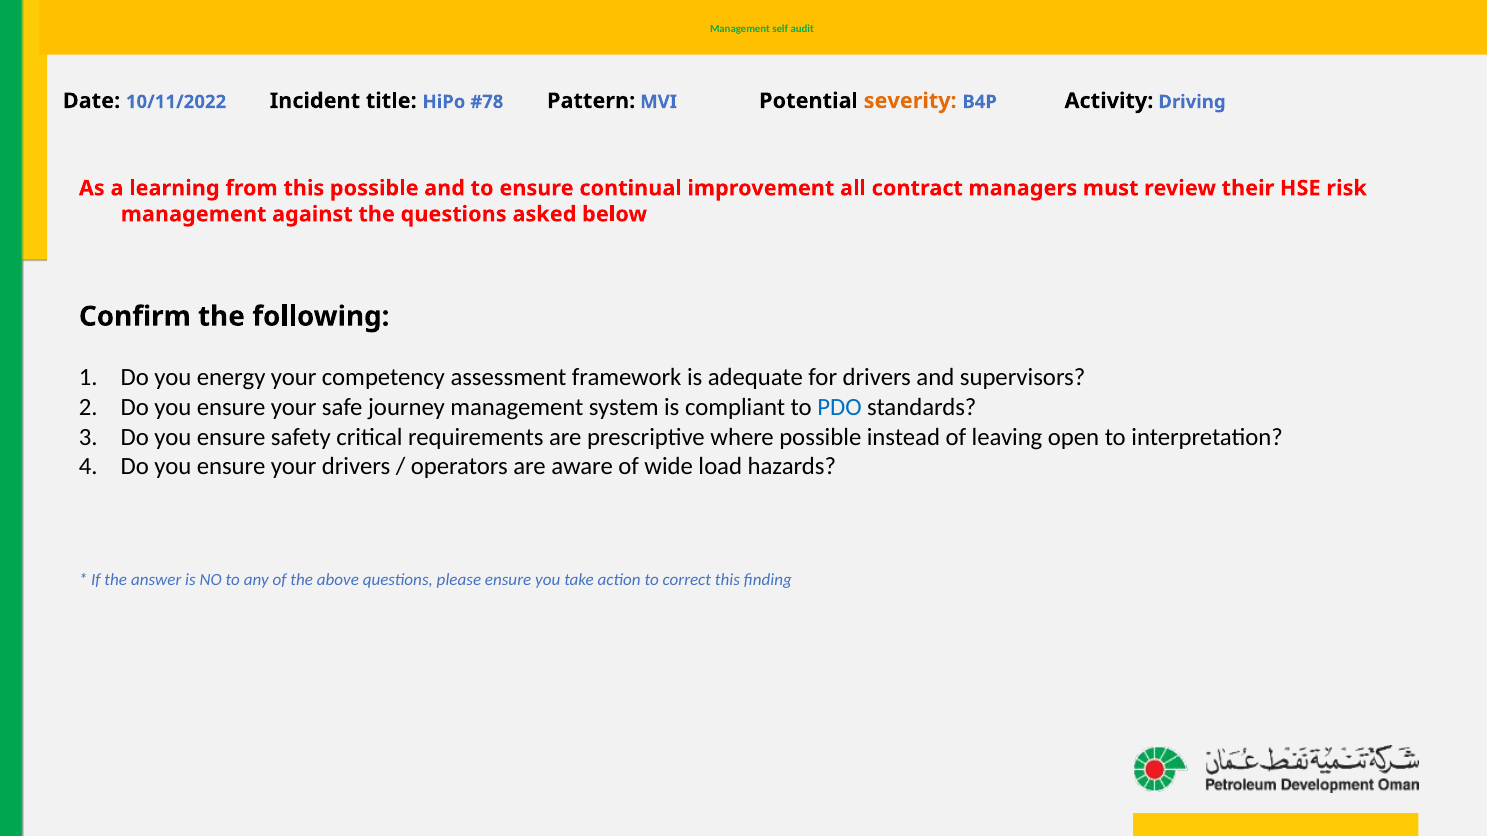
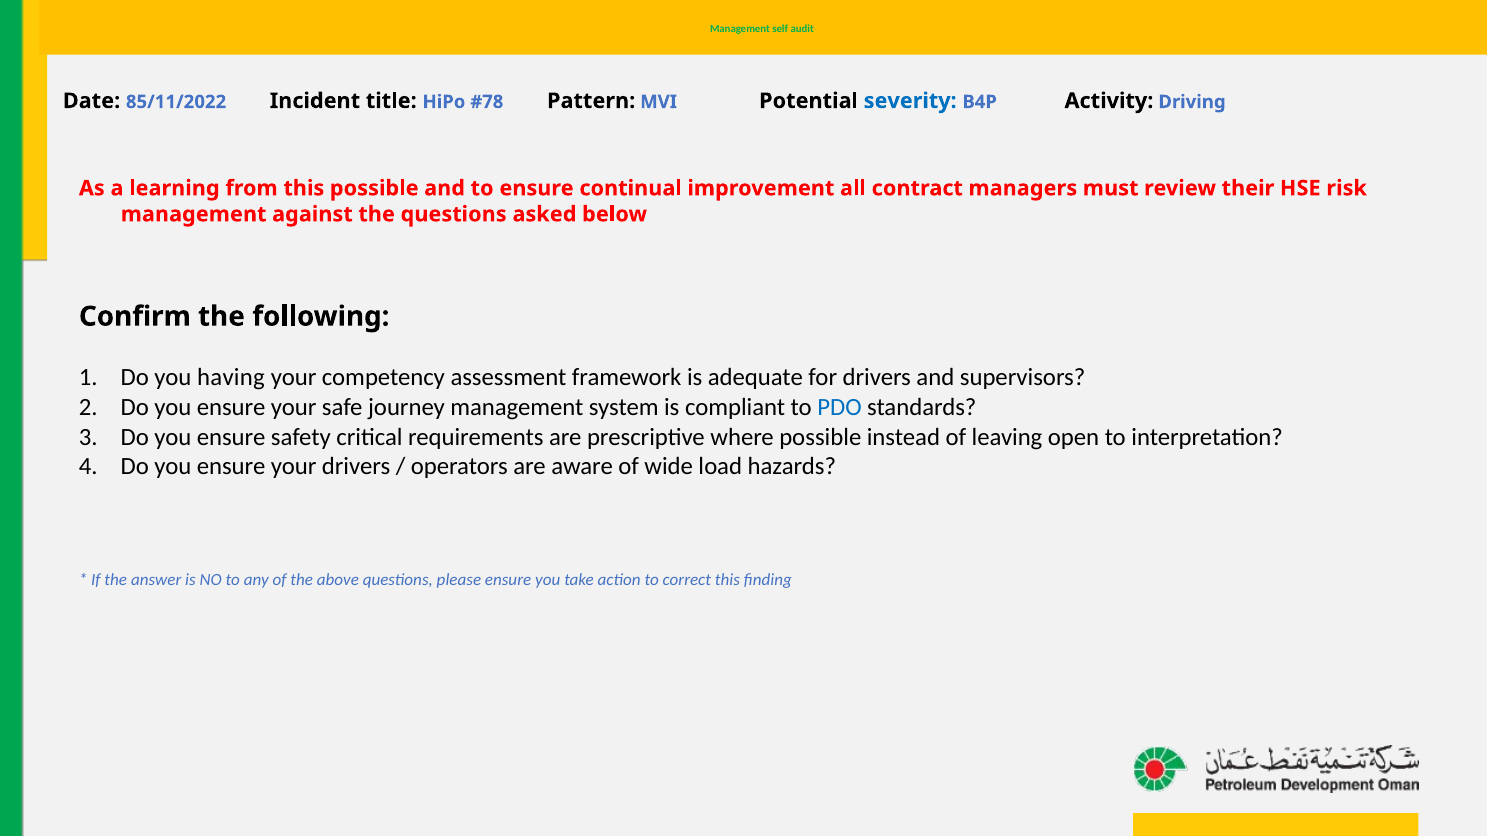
10/11/2022: 10/11/2022 -> 85/11/2022 (176, 102)
severity colour: orange -> blue (910, 101)
energy: energy -> having (231, 378)
